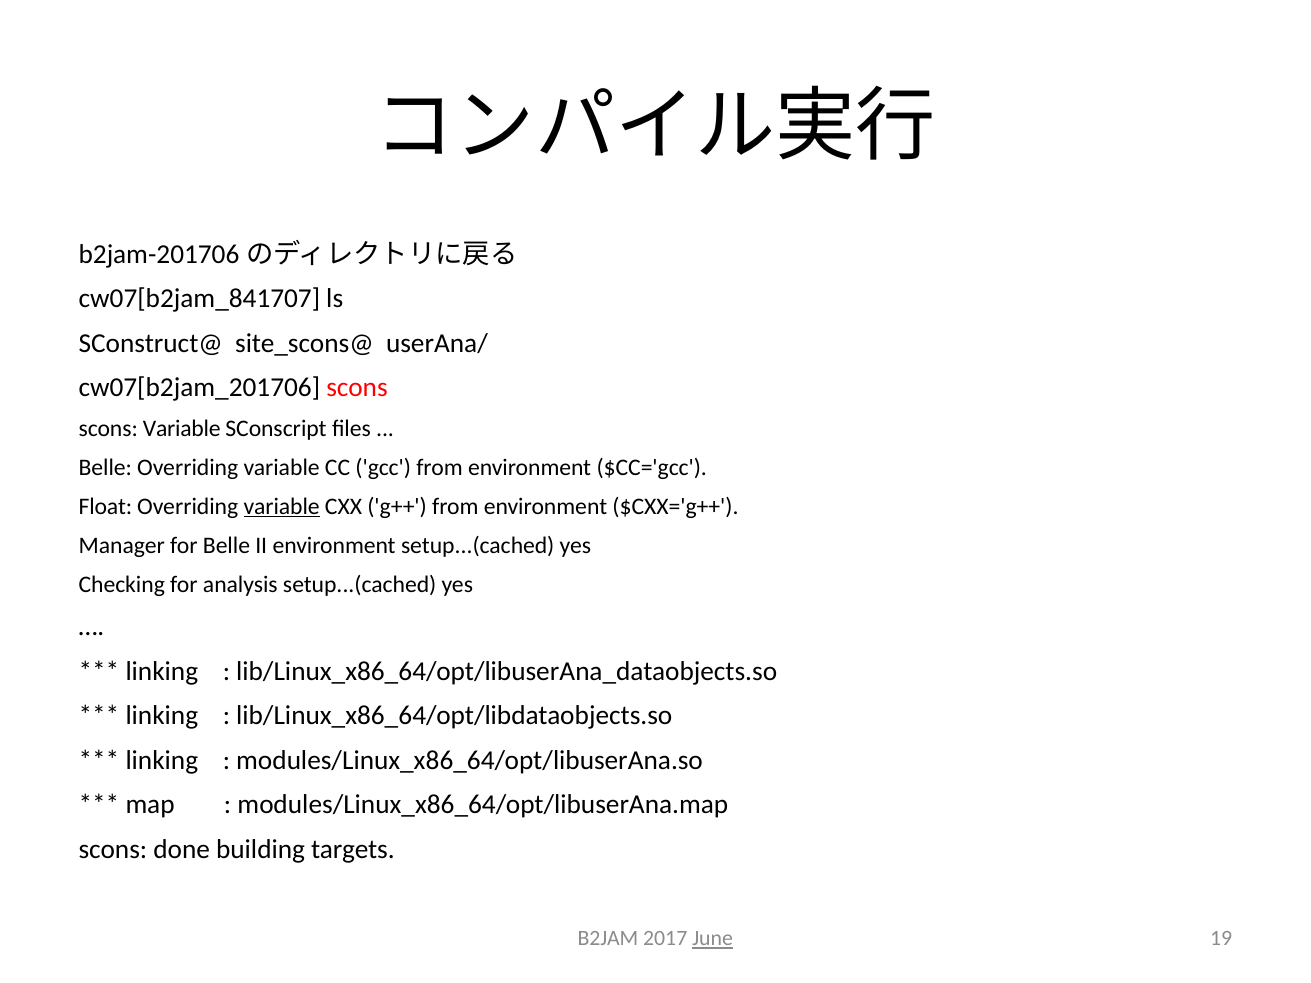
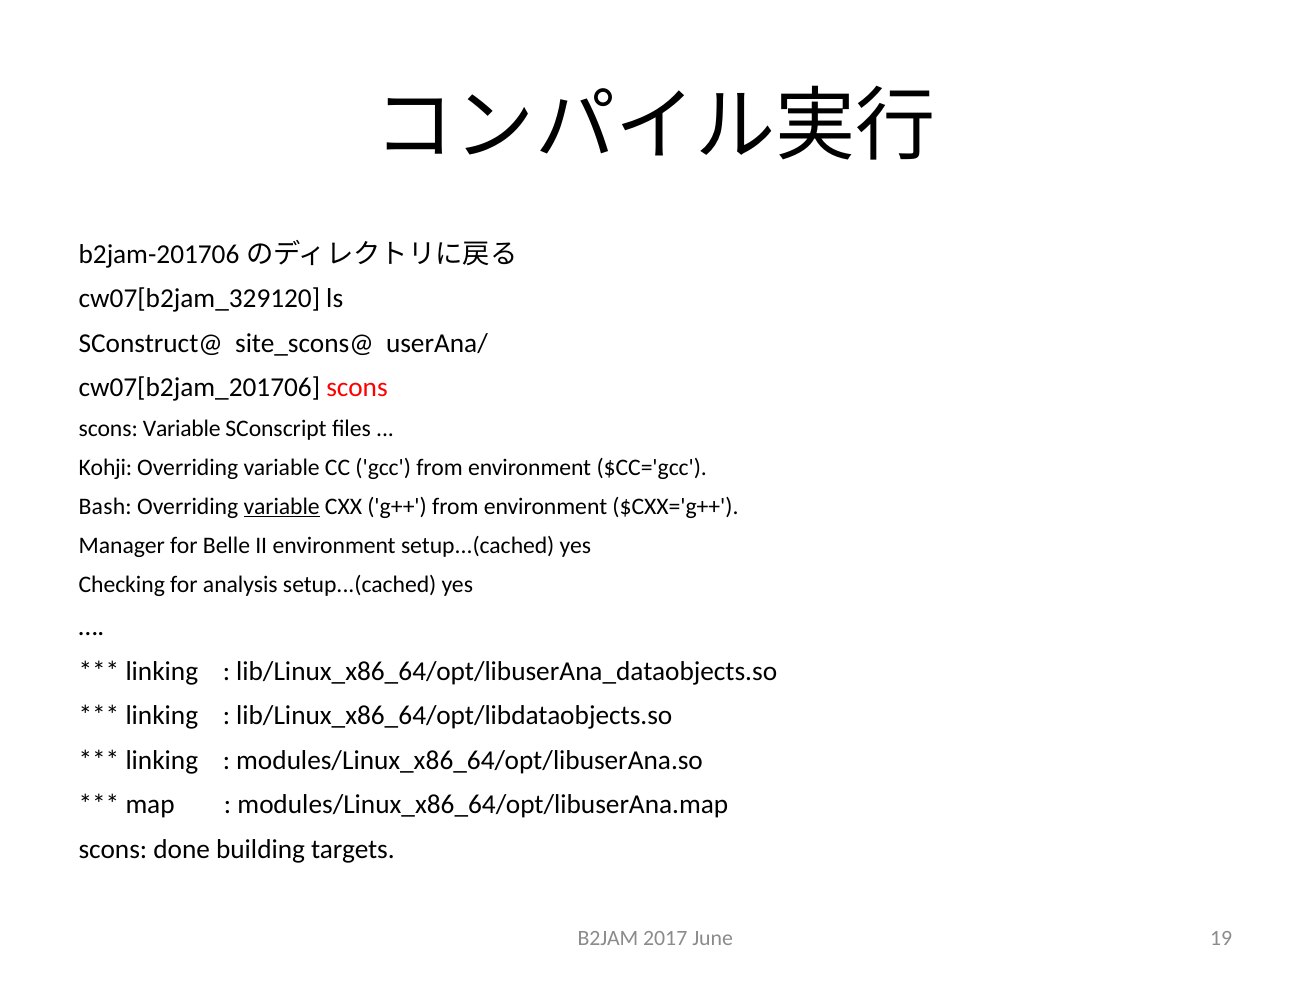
cw07[b2jam_841707: cw07[b2jam_841707 -> cw07[b2jam_329120 (199, 299)
Belle: Belle -> Kohji (105, 468)
Float: Float -> Bash (105, 507)
June underline: present -> none (713, 939)
